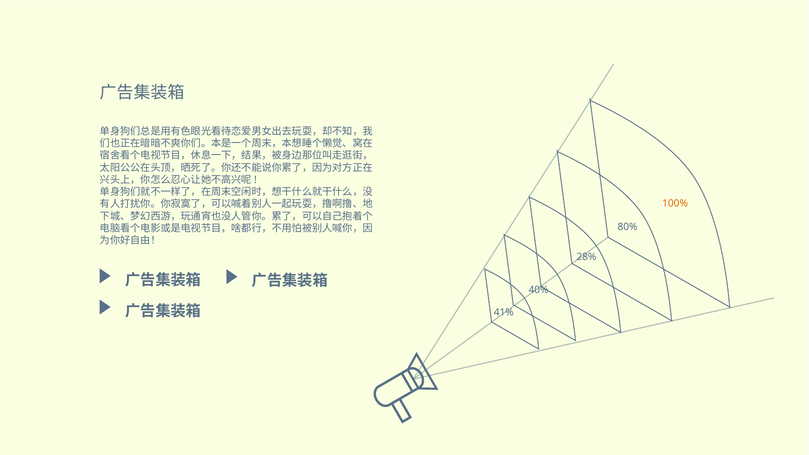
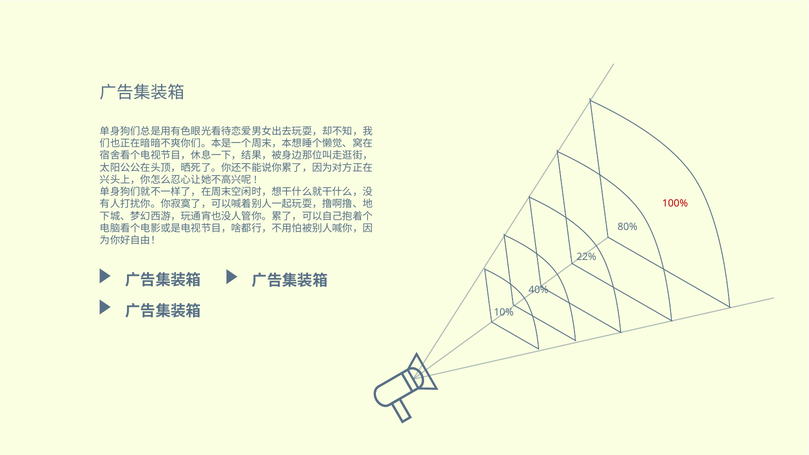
100% colour: orange -> red (675, 204)
28%: 28% -> 22% (586, 257)
41%: 41% -> 10% (504, 312)
